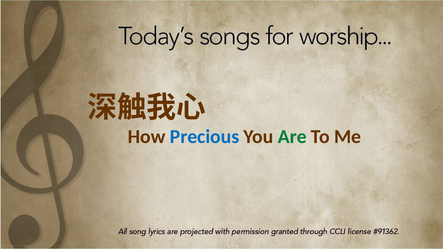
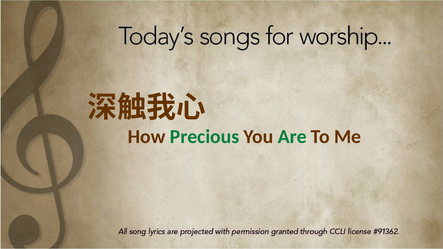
Precious colour: blue -> green (205, 137)
